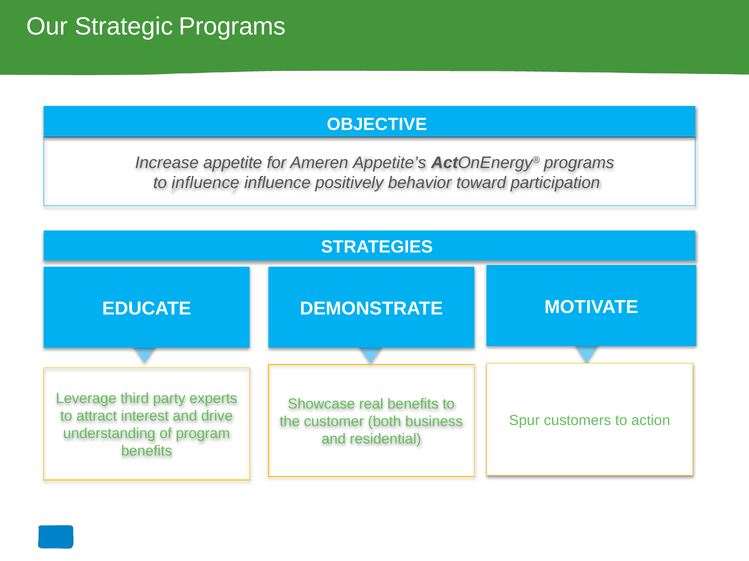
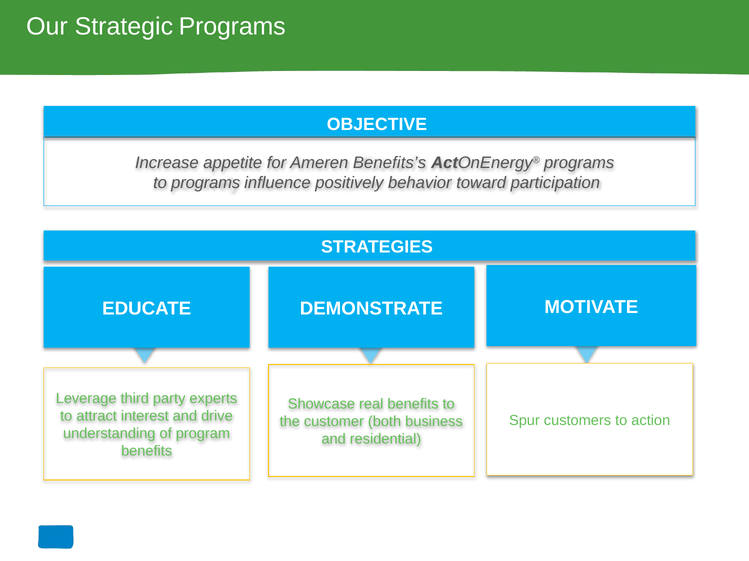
Appetite’s: Appetite’s -> Benefits’s (389, 163)
to influence: influence -> programs (206, 183)
